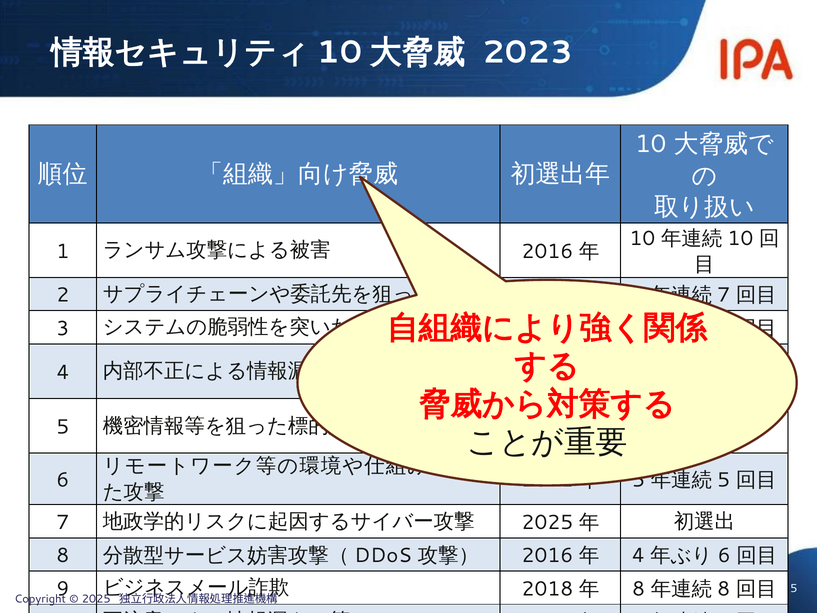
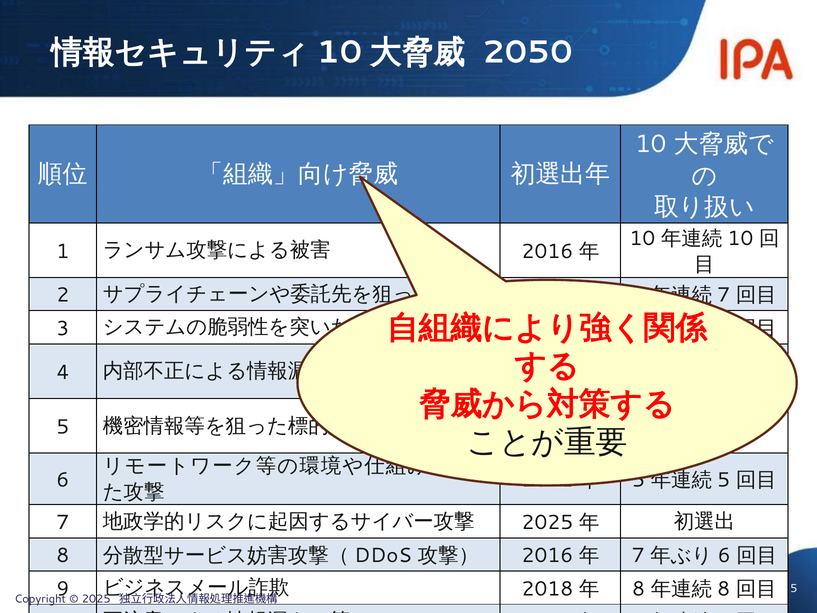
2023: 2023 -> 2050 (527, 52)
4: 4 -> 7 (638, 555)
